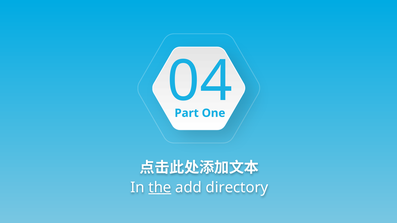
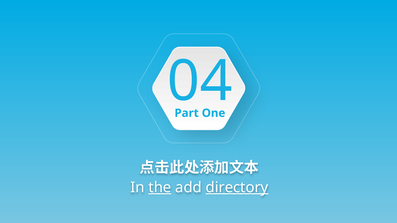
directory underline: none -> present (237, 188)
